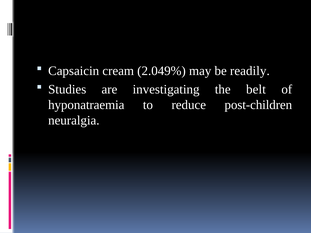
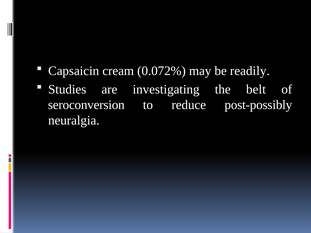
2.049%: 2.049% -> 0.072% (162, 71)
hyponatraemia: hyponatraemia -> seroconversion (86, 105)
post-children: post-children -> post-possibly (258, 105)
